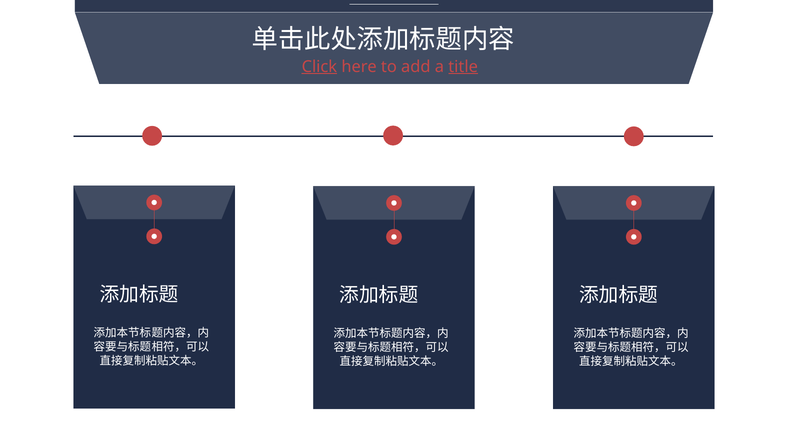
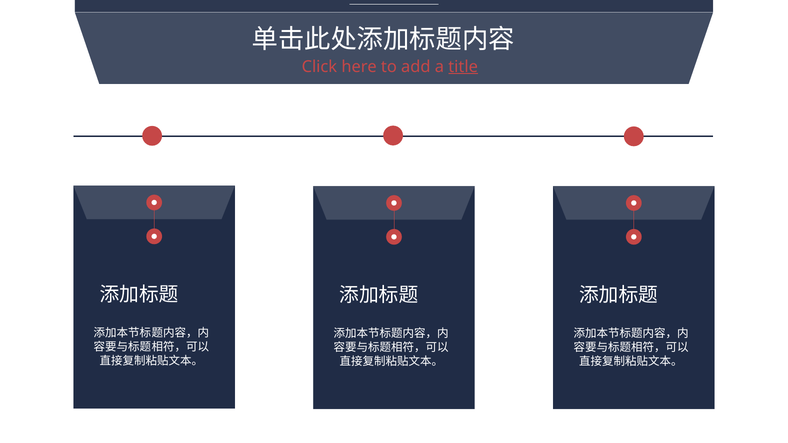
Click underline: present -> none (319, 67)
